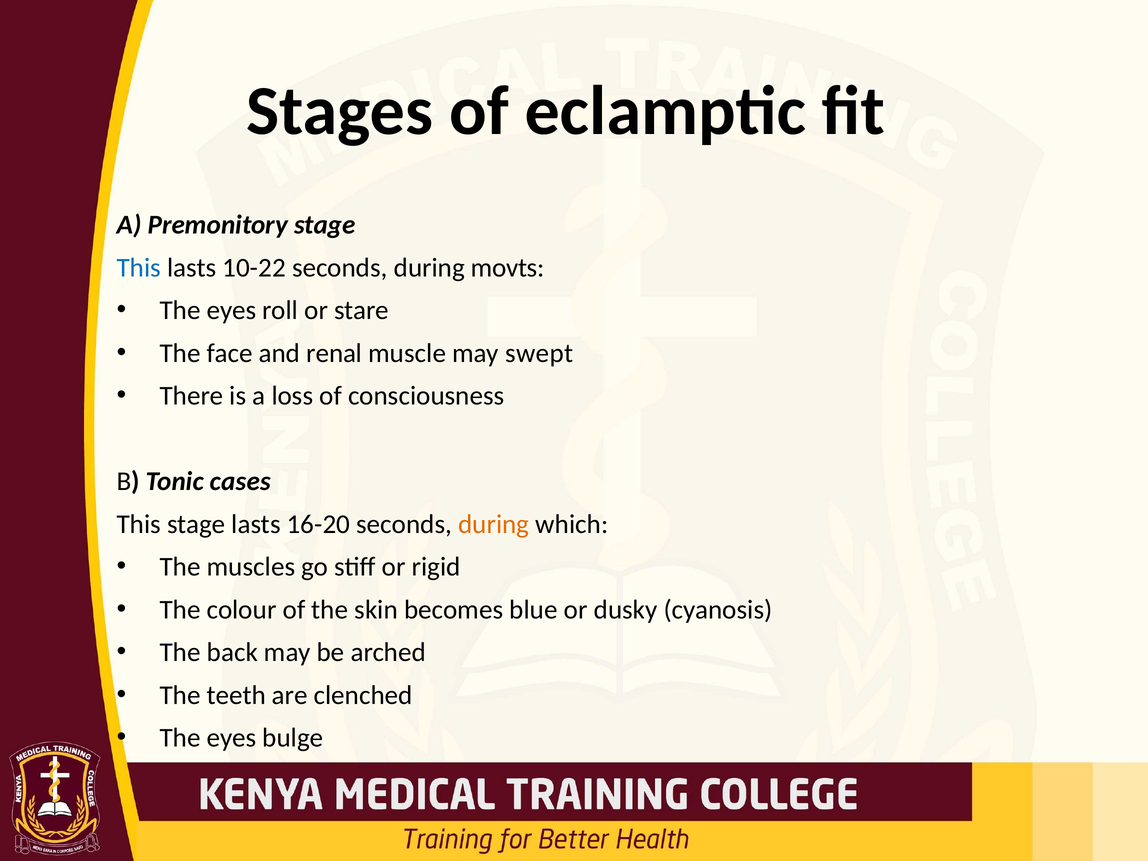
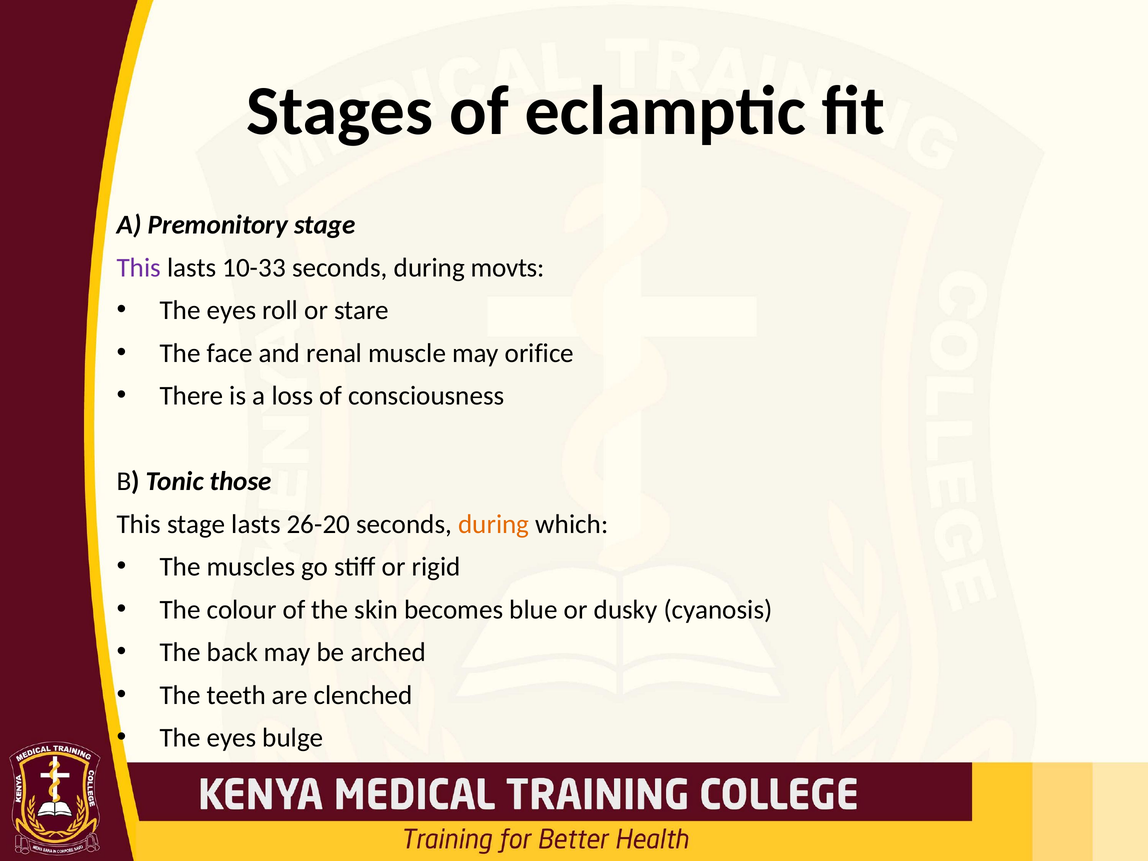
This colour: blue -> purple (139, 268)
10-22: 10-22 -> 10-33 (254, 268)
swept: swept -> orifice (539, 353)
cases: cases -> those (241, 481)
16-20: 16-20 -> 26-20 (318, 524)
